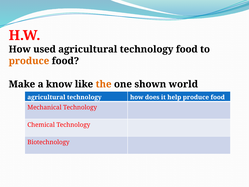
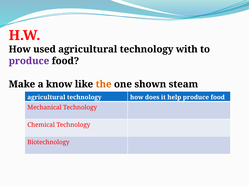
technology food: food -> with (187, 49)
produce colour: orange -> purple (29, 61)
world: world -> steam (183, 84)
